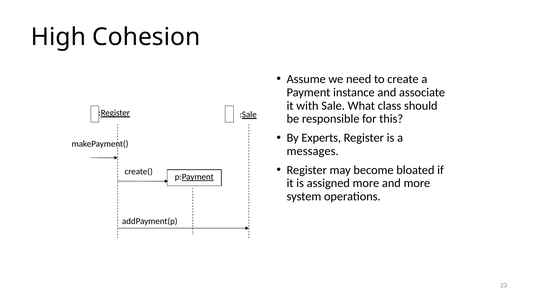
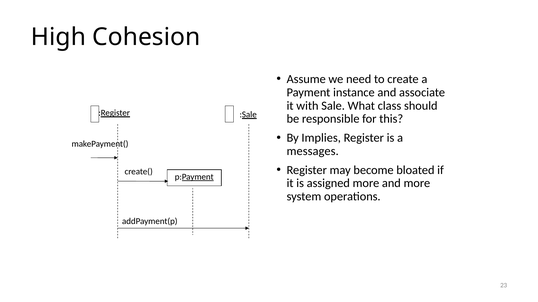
Experts: Experts -> Implies (321, 138)
